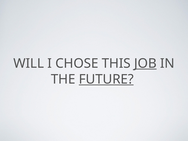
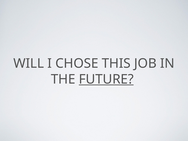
JOB underline: present -> none (145, 63)
